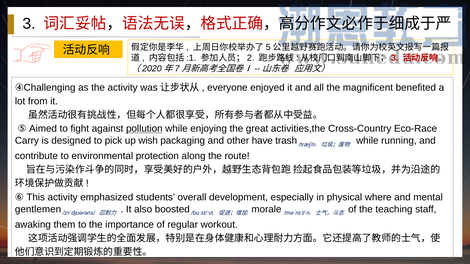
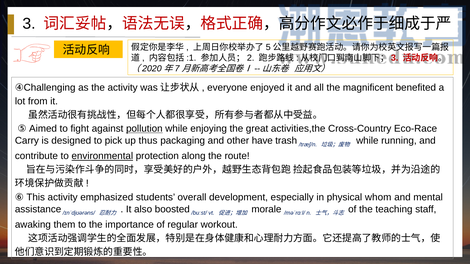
wish: wish -> thus (148, 141)
environmental underline: none -> present (102, 156)
where: where -> whom (378, 197)
gentlemen: gentlemen -> assistance (38, 209)
